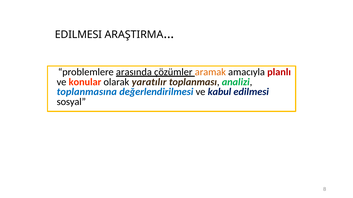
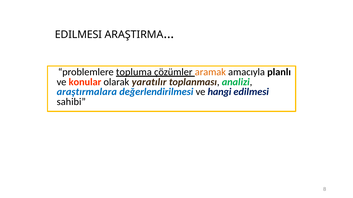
arasında: arasında -> topluma (134, 72)
planlı colour: red -> black (279, 72)
toplanmasına: toplanmasına -> araştırmalara (87, 92)
kabul: kabul -> hangi (219, 92)
sosyal: sosyal -> sahibi (71, 102)
